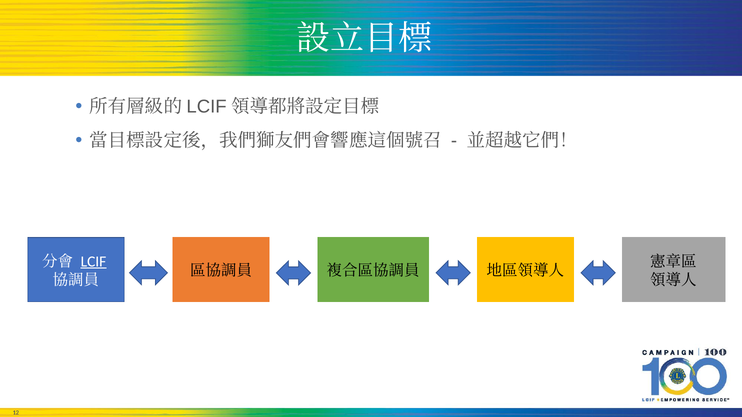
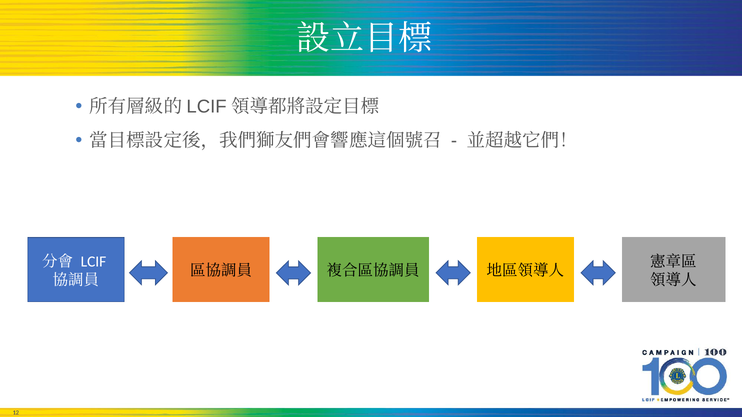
LCIF underline: present -> none (94, 262)
